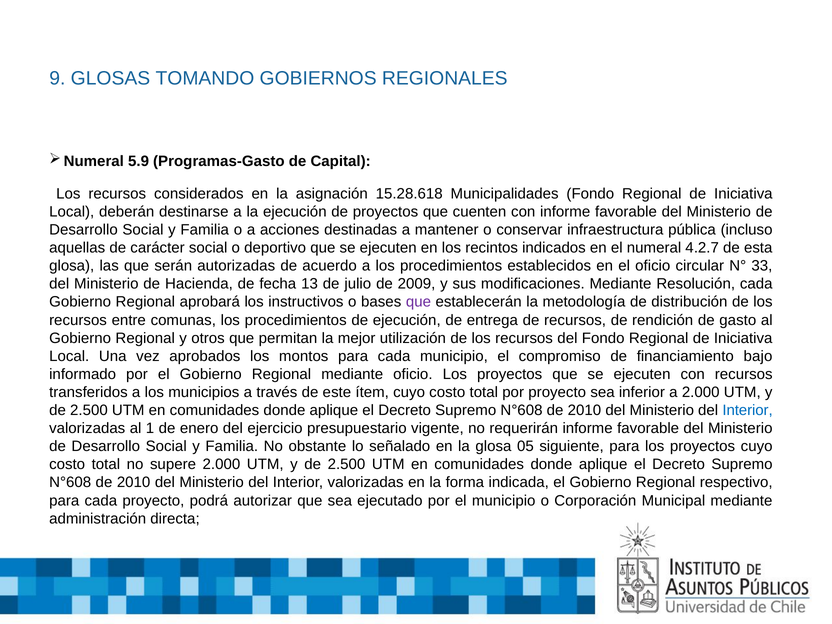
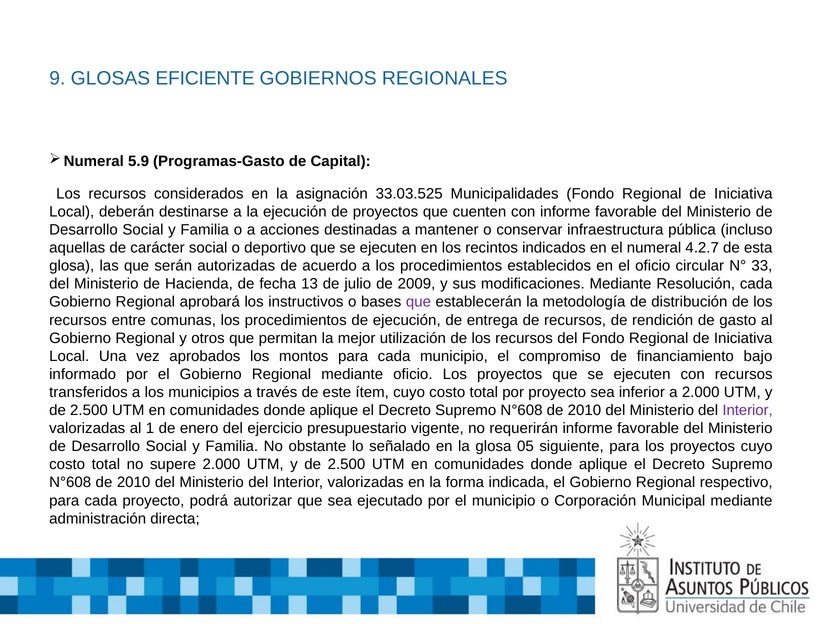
TOMANDO: TOMANDO -> EFICIENTE (205, 78)
15.28.618: 15.28.618 -> 33.03.525 (409, 194)
Interior colour: blue -> purple (748, 410)
